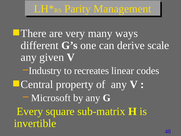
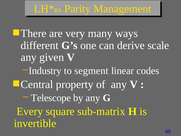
recreates: recreates -> segment (91, 71)
Microsoft: Microsoft -> Telescope (51, 98)
